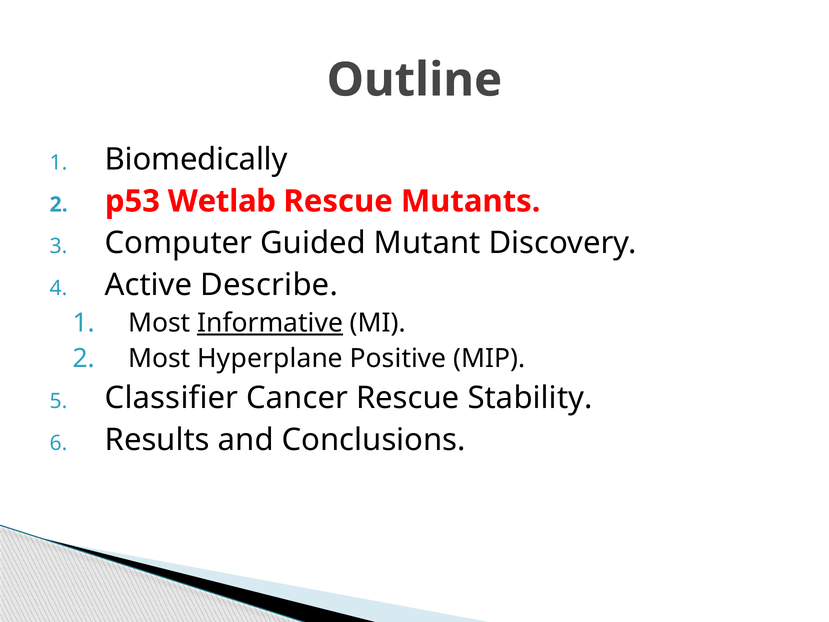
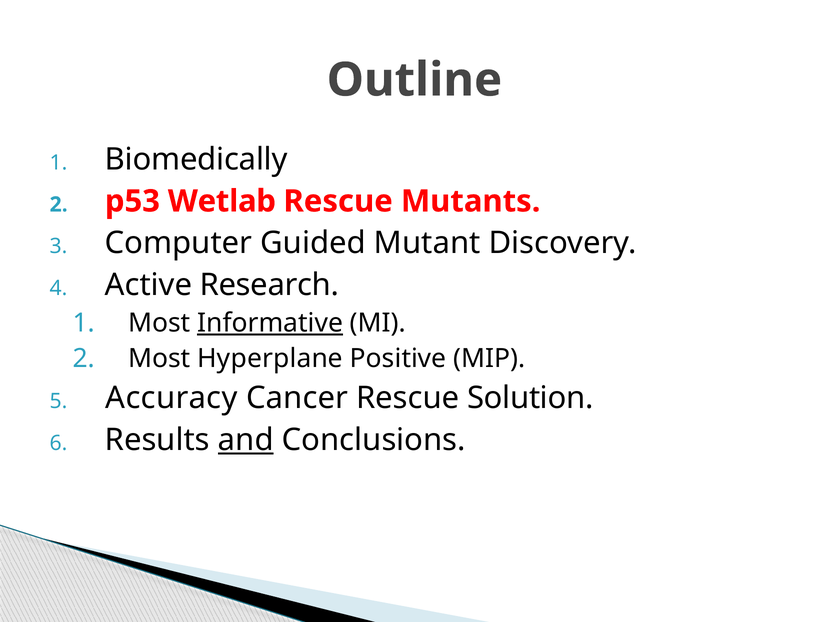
Describe: Describe -> Research (269, 285)
Classifier: Classifier -> Accuracy (171, 398)
Stability: Stability -> Solution (530, 398)
and underline: none -> present (246, 440)
